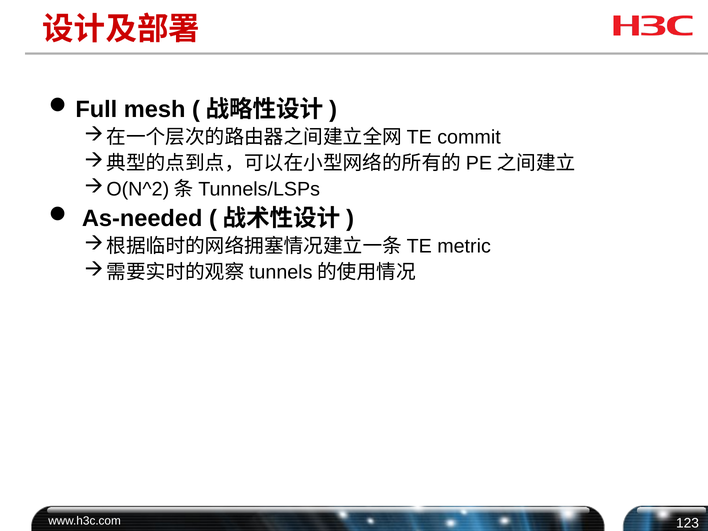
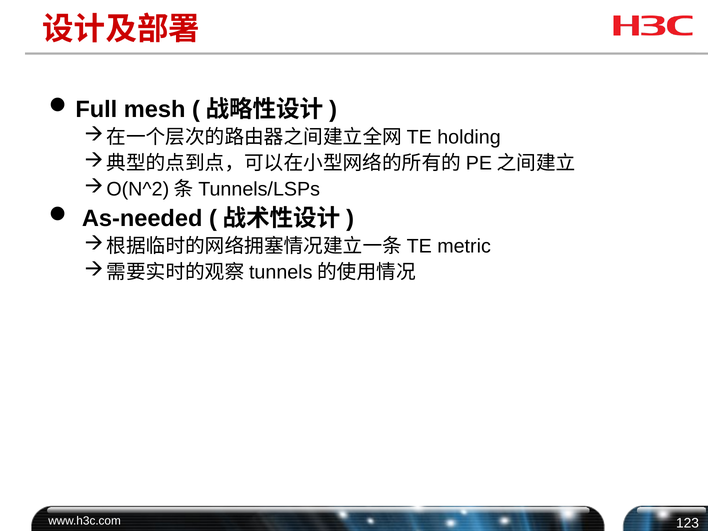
commit: commit -> holding (469, 137)
